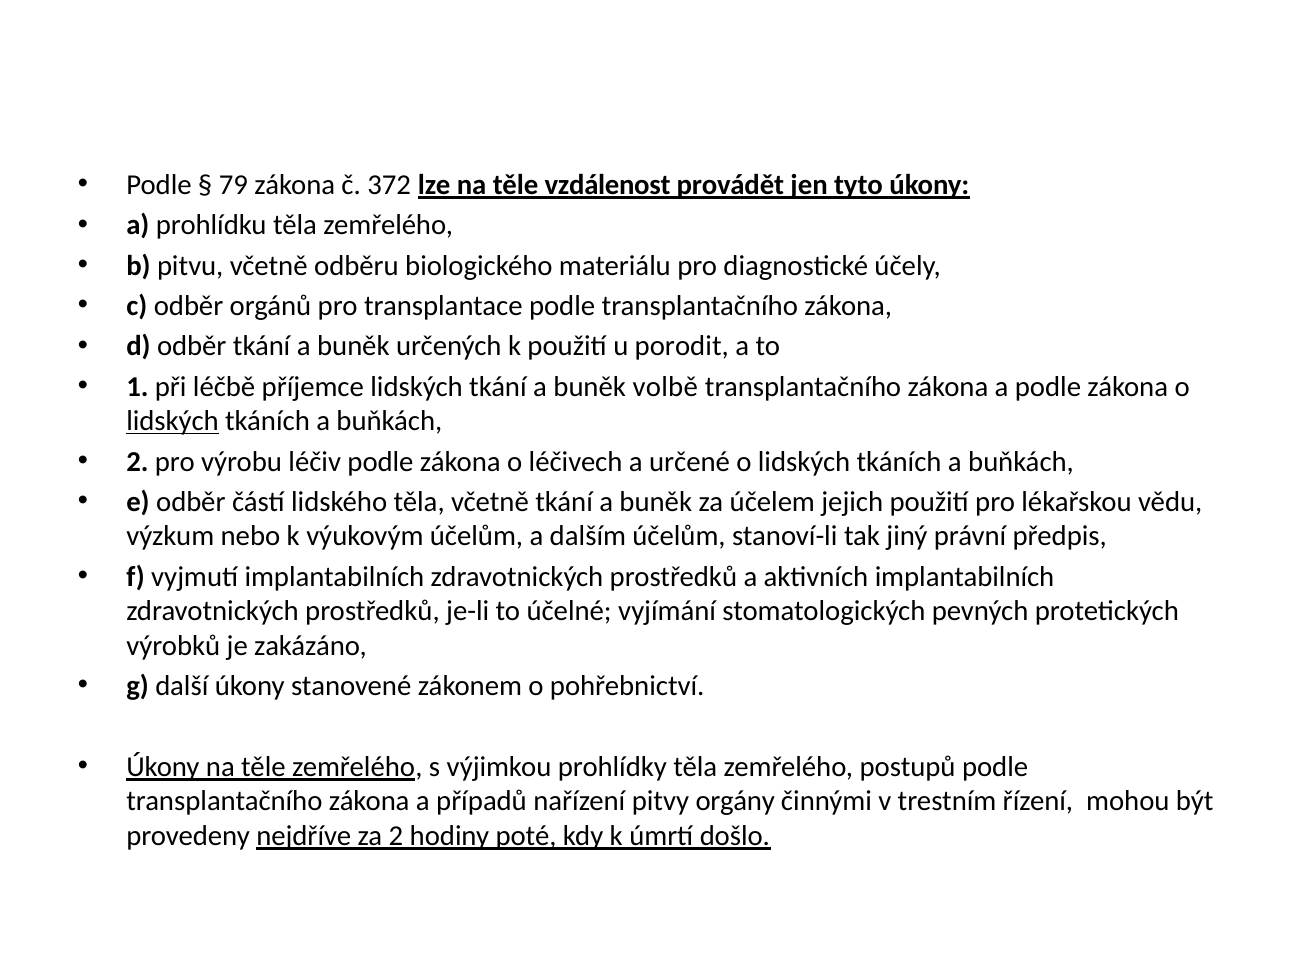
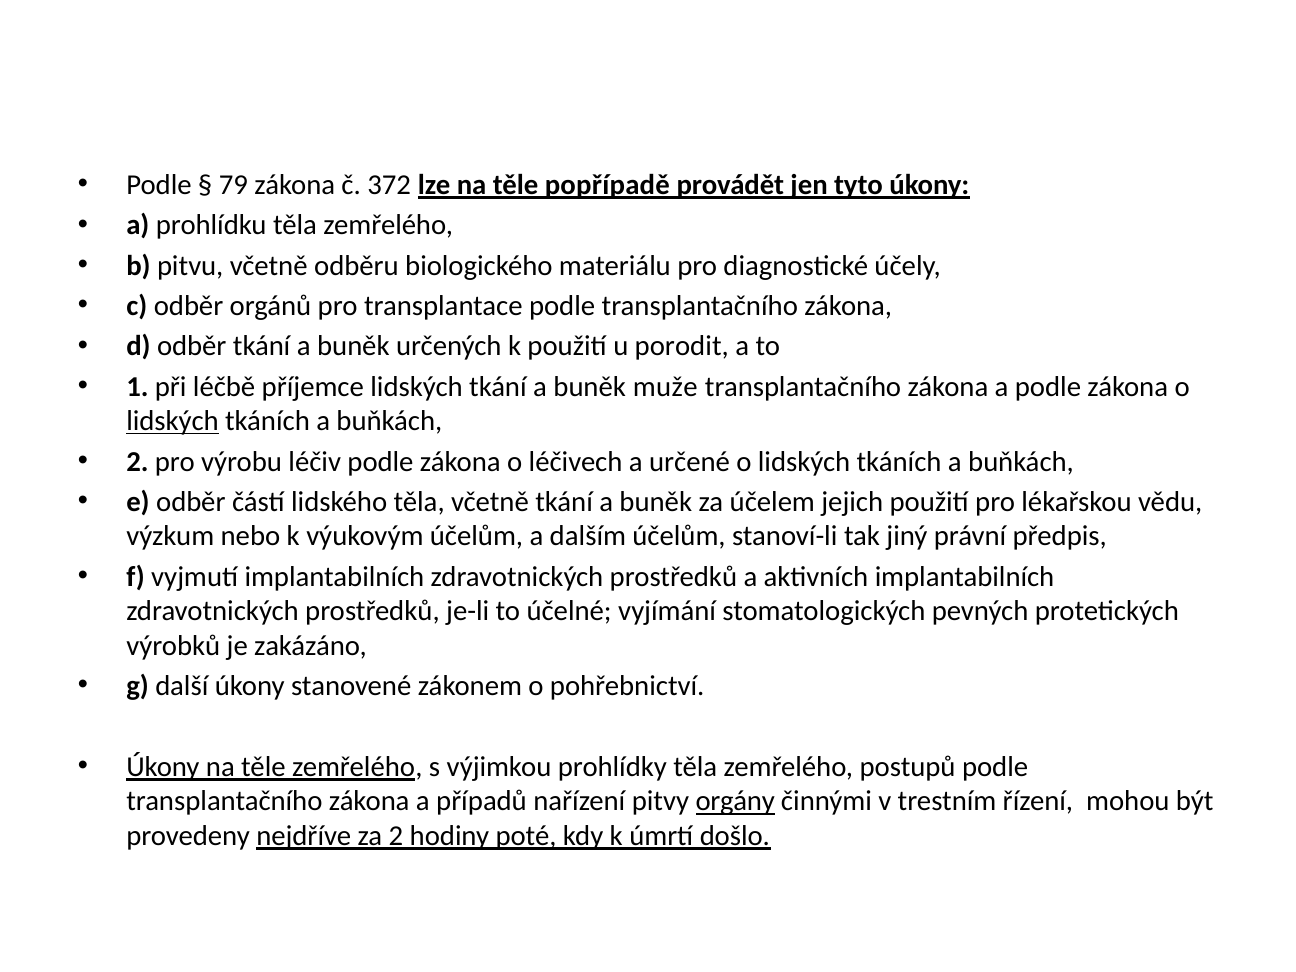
vzdálenost: vzdálenost -> popřípadě (607, 185)
volbě: volbě -> muže (665, 387)
orgány underline: none -> present (735, 801)
